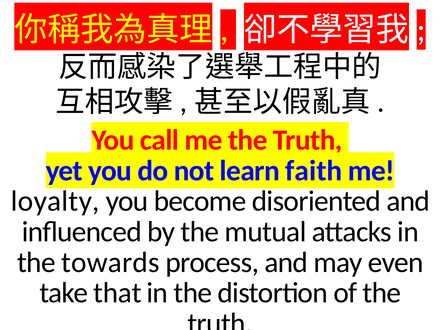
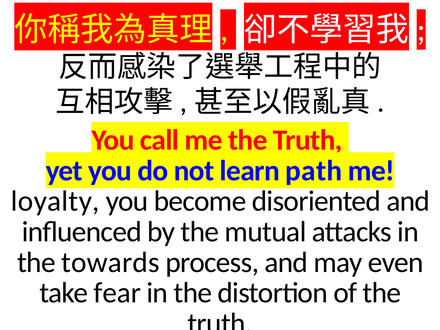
faith: faith -> path (314, 171)
that: that -> fear (117, 293)
